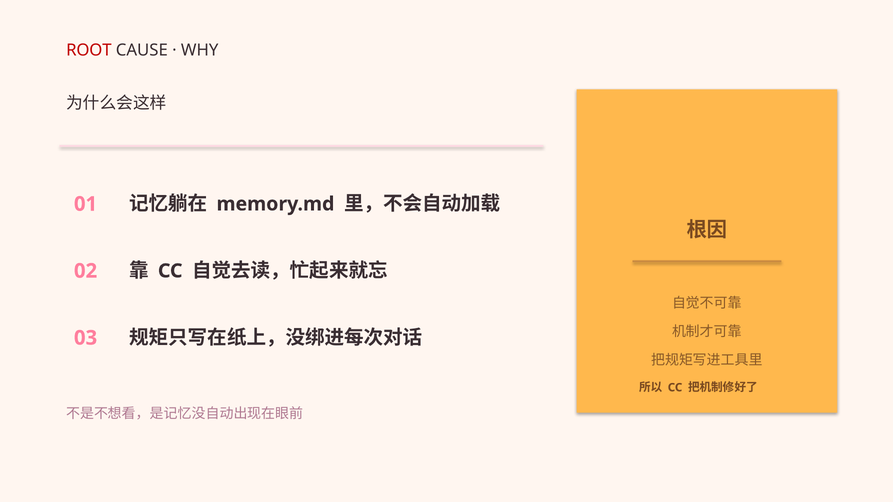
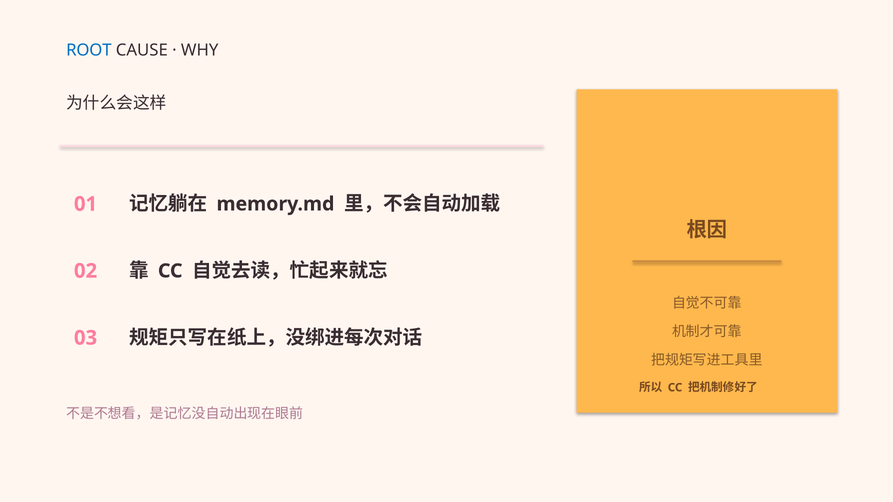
ROOT colour: red -> blue (89, 50)
